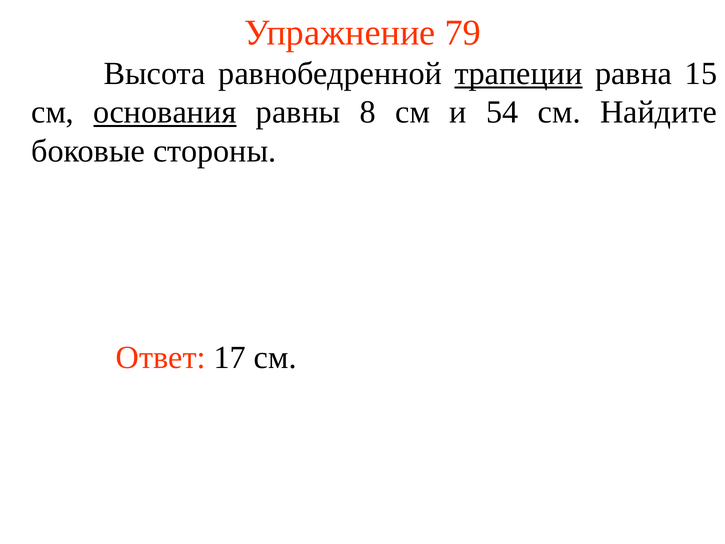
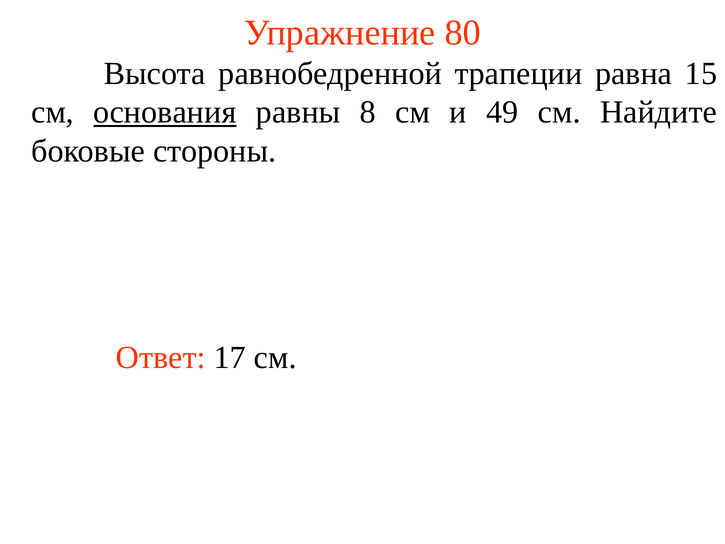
79: 79 -> 80 (463, 33)
трапеции underline: present -> none (519, 73)
54: 54 -> 49 (502, 112)
